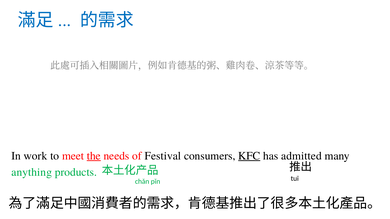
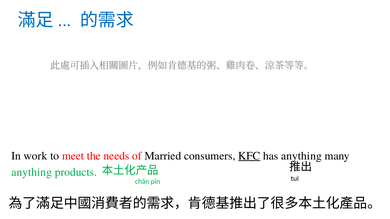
the underline: present -> none (94, 156)
Festival: Festival -> Married (163, 156)
has admitted: admitted -> anything (301, 156)
